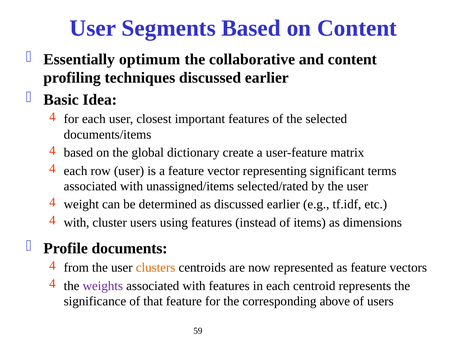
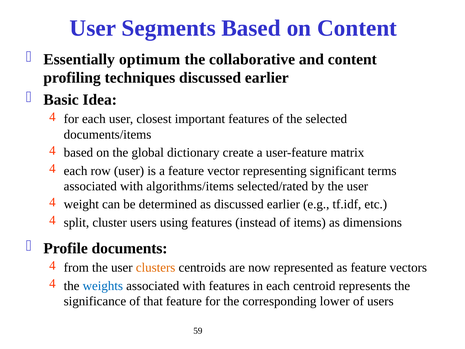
unassigned/items: unassigned/items -> algorithms/items (190, 186)
with: with -> split (76, 222)
weights colour: purple -> blue (103, 286)
above: above -> lower (335, 301)
